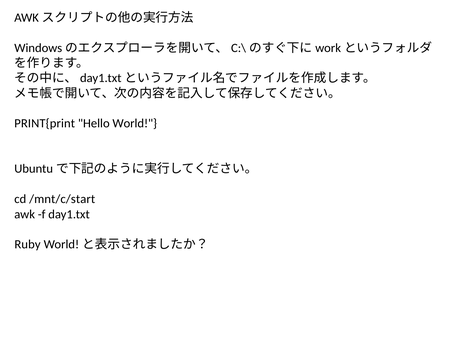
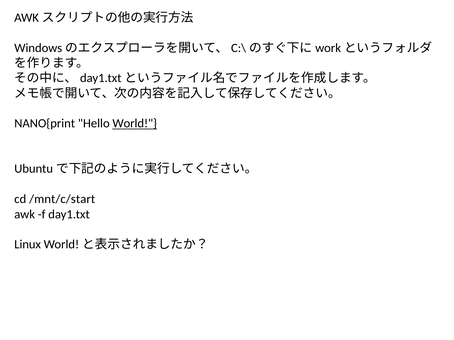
PRINT{print: PRINT{print -> NANO{print (45, 124)
World underline: none -> present (135, 124)
Ruby: Ruby -> Linux (28, 245)
